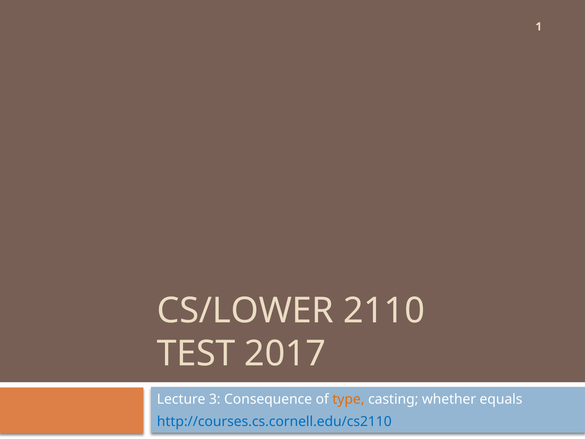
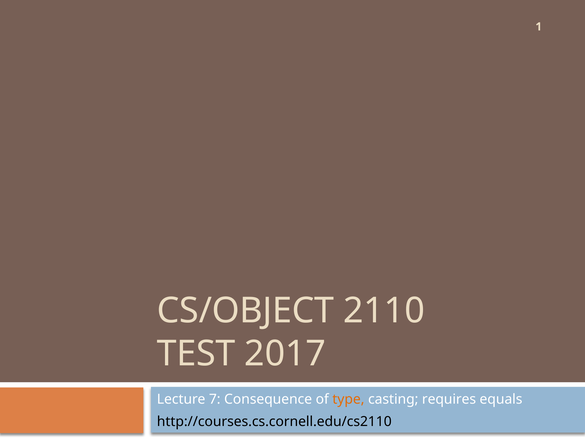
CS/LOWER: CS/LOWER -> CS/OBJECT (245, 311)
3: 3 -> 7 (215, 399)
whether: whether -> requires (449, 399)
http://courses.cs.cornell.edu/cs2110 colour: blue -> black (274, 421)
